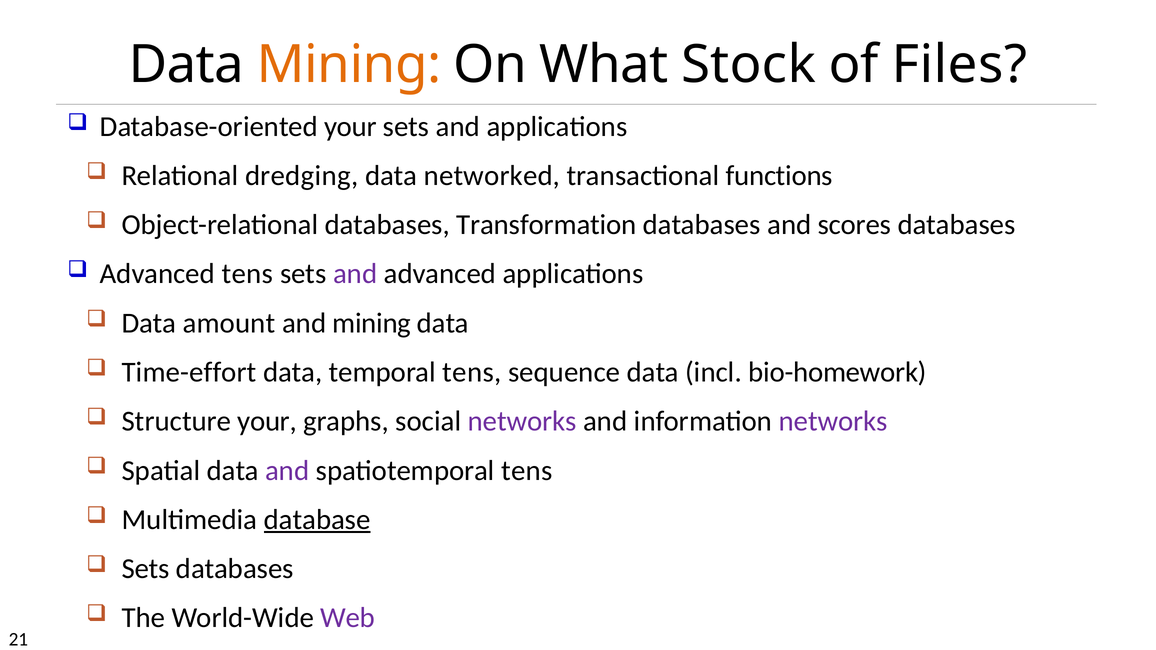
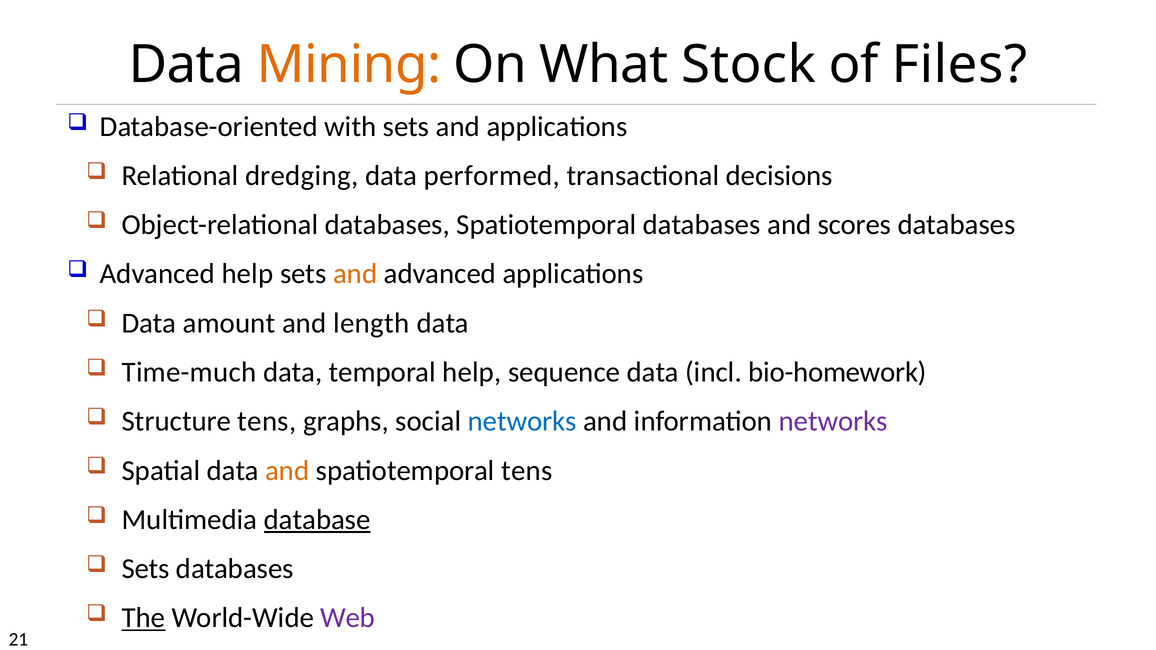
Database-oriented your: your -> with (350, 127)
networked: networked -> performed (492, 176)
functions: functions -> decisions (779, 176)
databases Transformation: Transformation -> Spatiotemporal (546, 225)
Advanced tens: tens -> help (247, 274)
and colour: purple -> orange (355, 274)
and mining: mining -> length (371, 323)
Time-effort: Time-effort -> Time-much (189, 372)
temporal tens: tens -> help (472, 372)
Structure your: your -> tens (267, 421)
networks colour: purple -> blue (522, 421)
and colour: purple -> orange (287, 471)
The underline: none -> present (144, 618)
